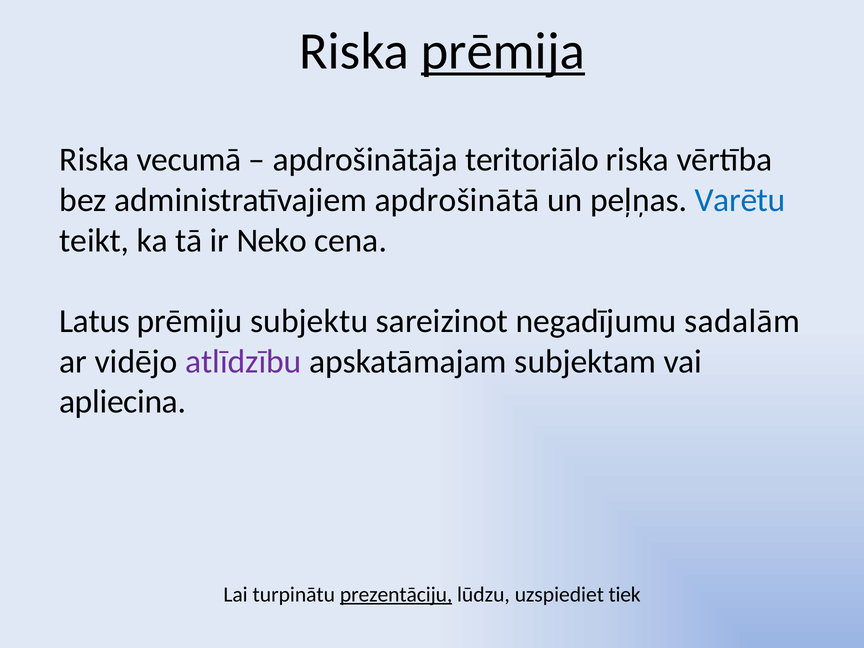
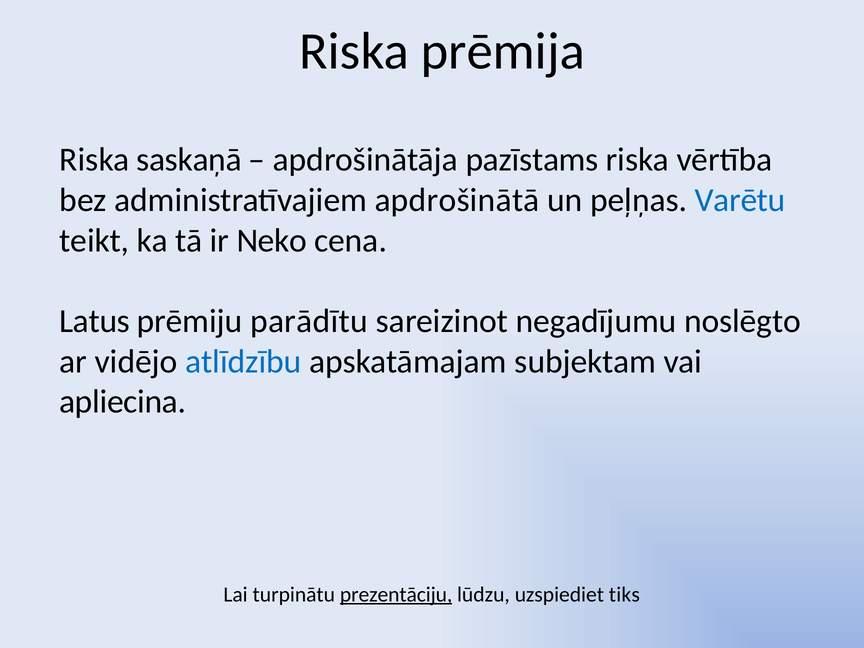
prēmija underline: present -> none (503, 51)
vecumā: vecumā -> saskaņā (189, 160)
teritoriālo: teritoriālo -> pazīstams (532, 160)
subjektu: subjektu -> parādītu (309, 321)
sadalām: sadalām -> noslēgto (743, 321)
atlīdzību colour: purple -> blue (243, 361)
tiek: tiek -> tiks (624, 594)
